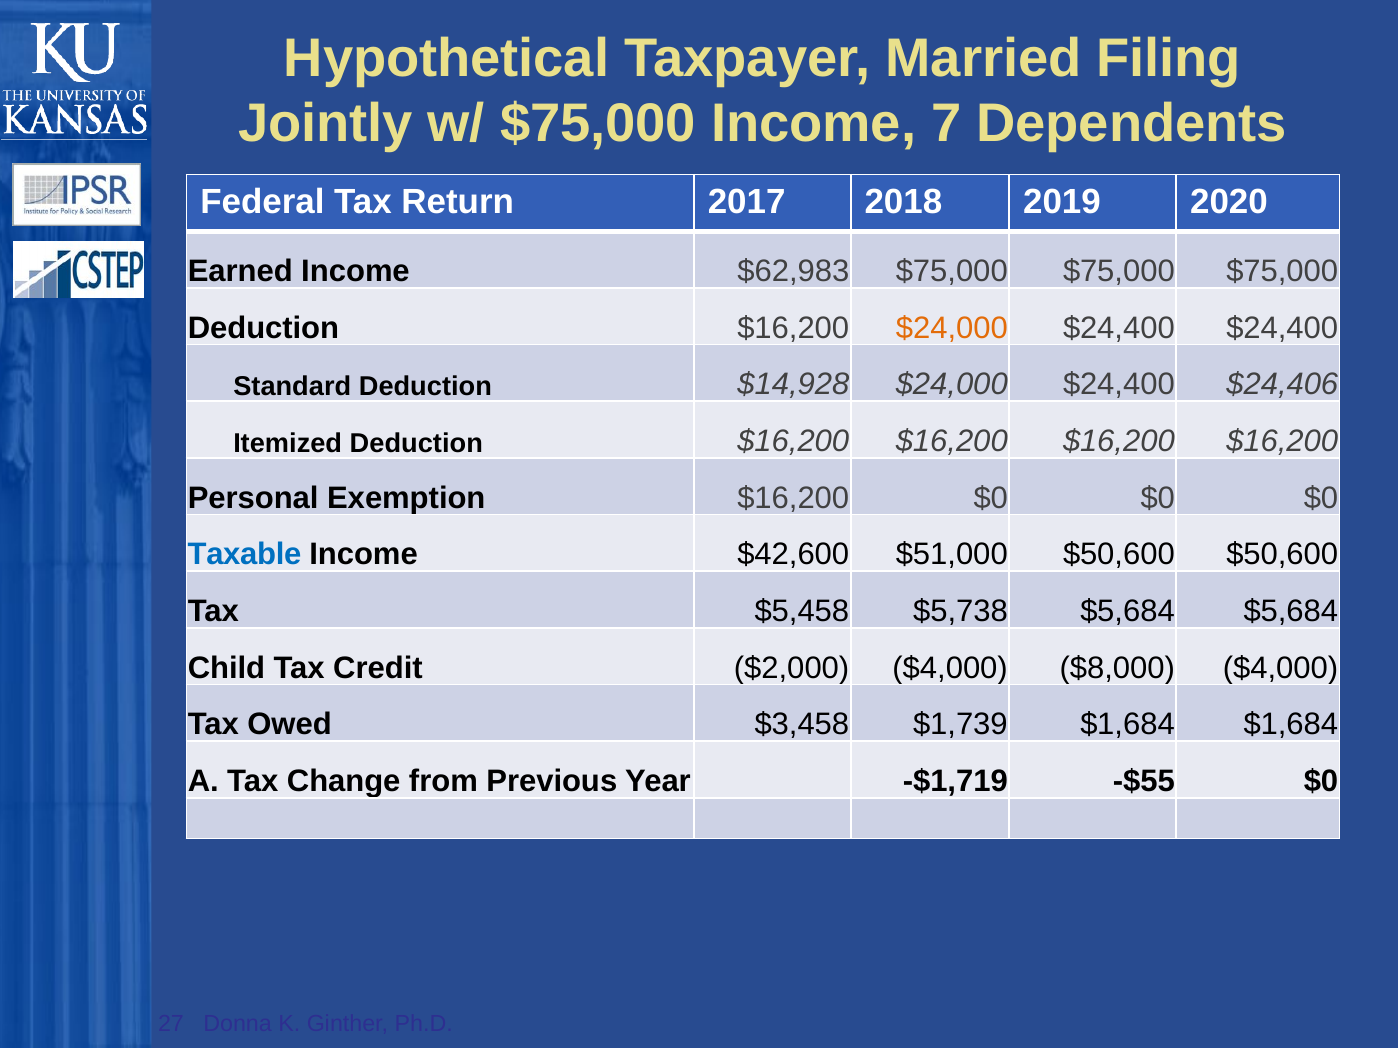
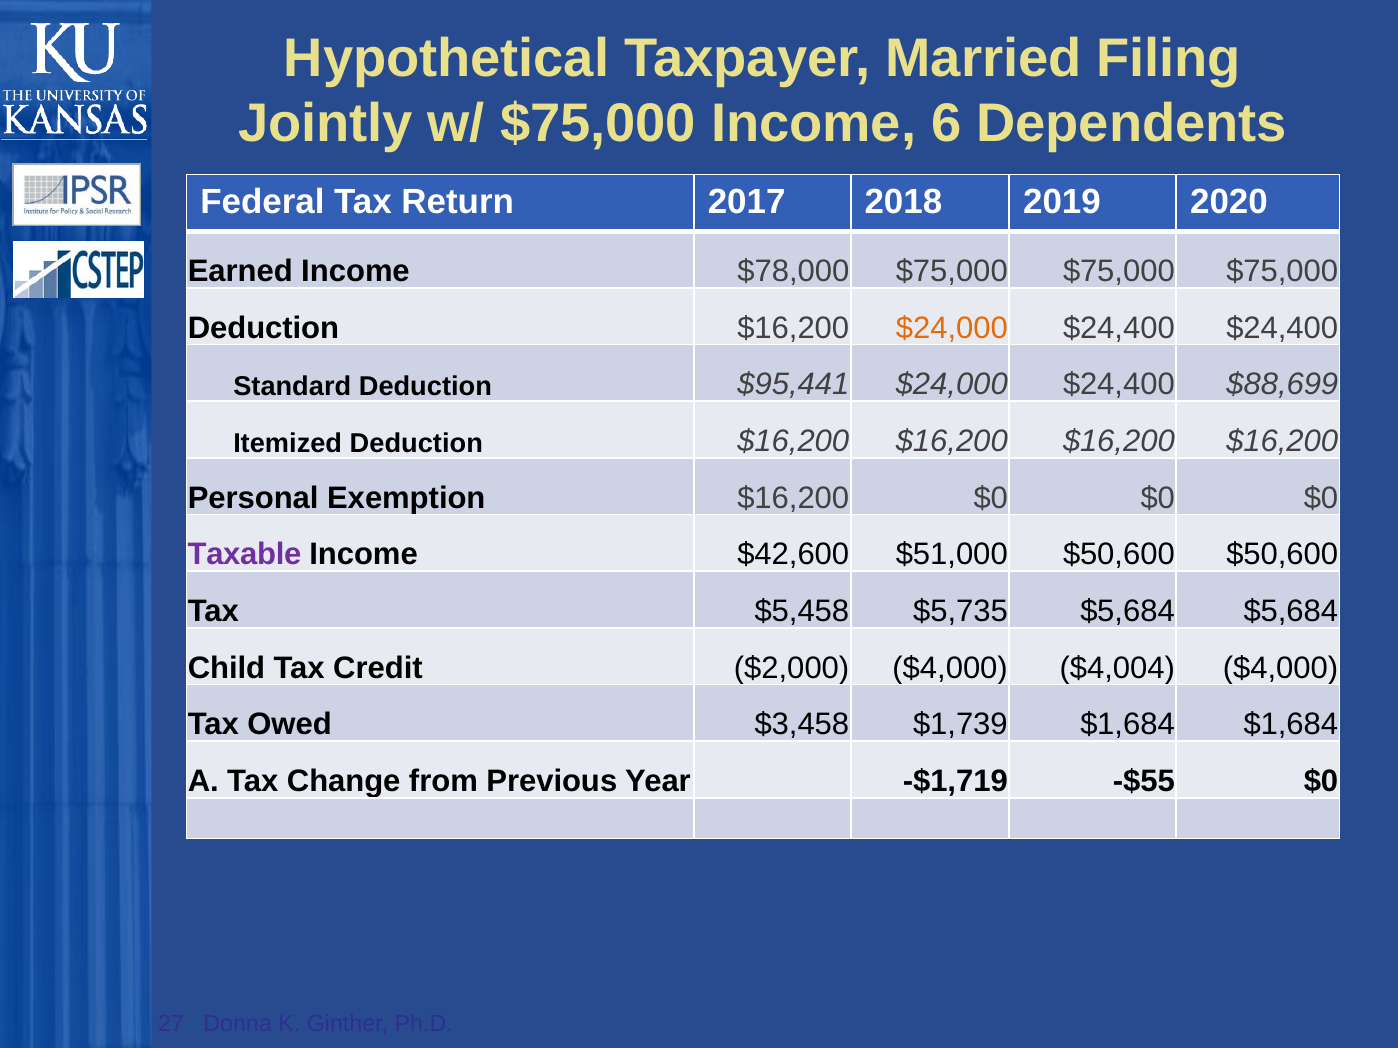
7: 7 -> 6 (946, 124)
$62,983: $62,983 -> $78,000 (793, 271)
$14,928: $14,928 -> $95,441 (793, 385)
$24,406: $24,406 -> $88,699 (1282, 385)
Taxable colour: blue -> purple (244, 555)
$5,738: $5,738 -> $5,735 (961, 611)
$8,000: $8,000 -> $4,004 (1117, 668)
